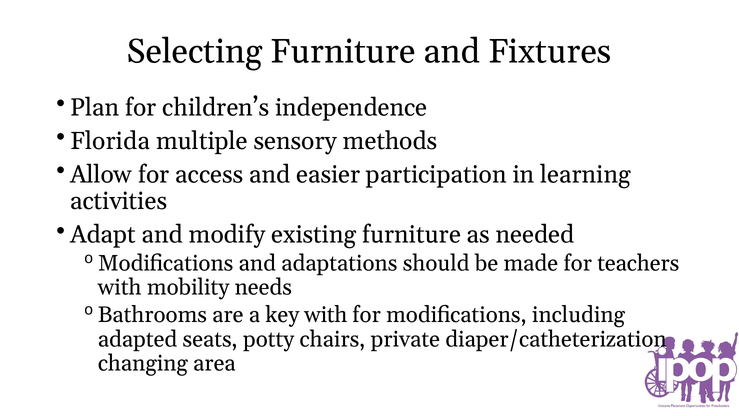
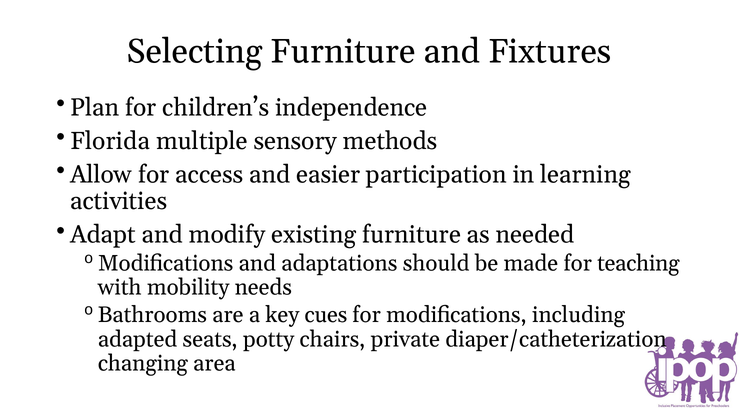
teachers: teachers -> teaching (638, 263)
key with: with -> cues (326, 315)
